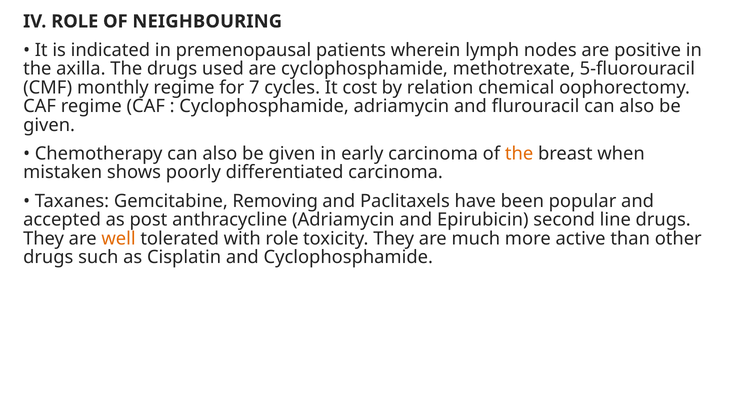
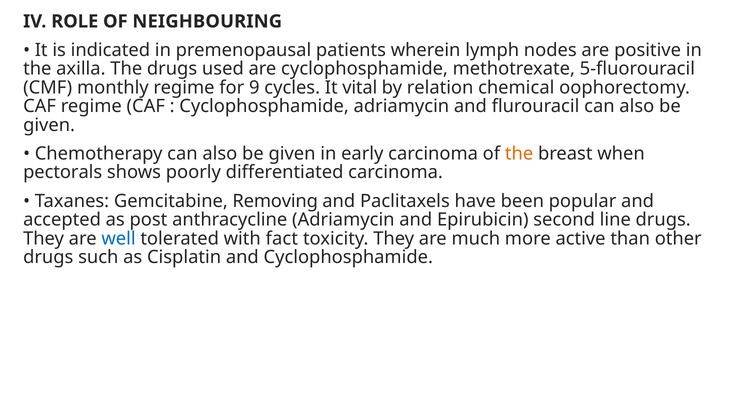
7: 7 -> 9 (254, 88)
cost: cost -> vital (360, 88)
mistaken: mistaken -> pectorals (63, 172)
well colour: orange -> blue (119, 238)
with role: role -> fact (282, 238)
